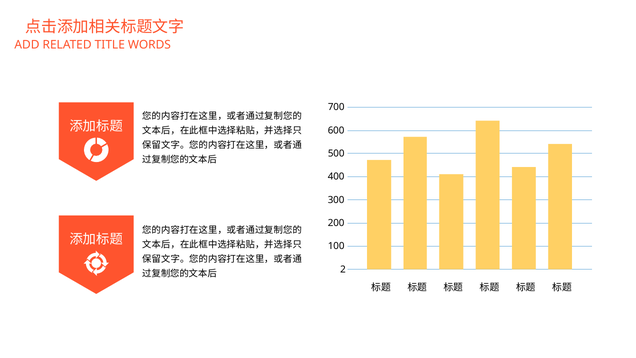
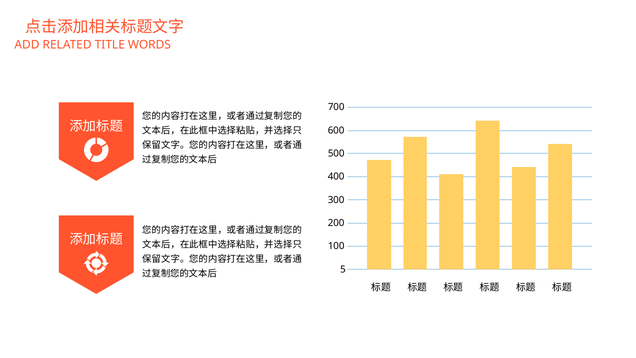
2: 2 -> 5 (343, 269)
